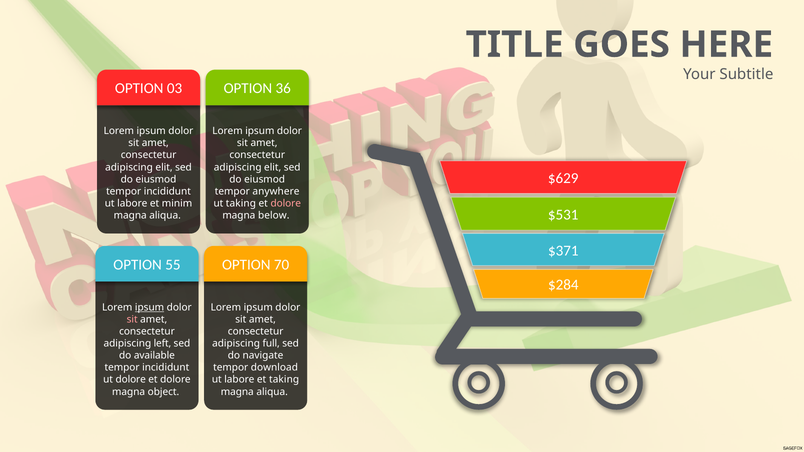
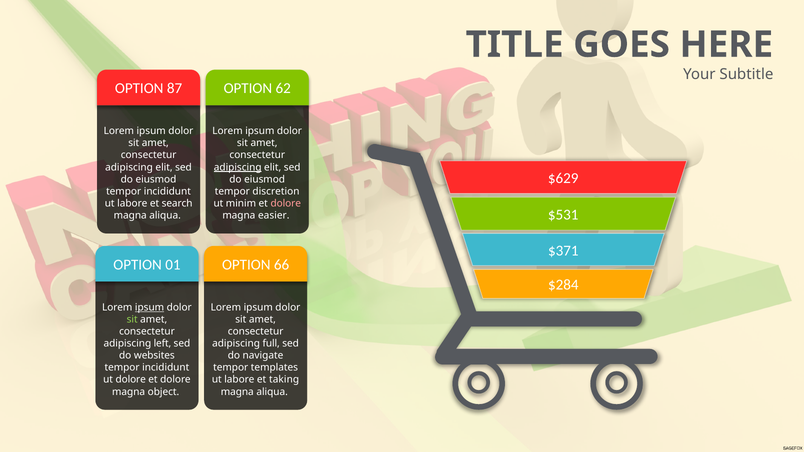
03: 03 -> 87 (175, 89)
36: 36 -> 62 (283, 89)
adipiscing underline: none -> present (238, 167)
anywhere: anywhere -> discretion (276, 191)
minim: minim -> search (177, 203)
ut taking: taking -> minim (241, 203)
below: below -> easier (274, 216)
55: 55 -> 01 (173, 265)
70: 70 -> 66 (282, 265)
sit colour: pink -> light green (132, 320)
available: available -> websites (154, 356)
download: download -> templates (274, 368)
